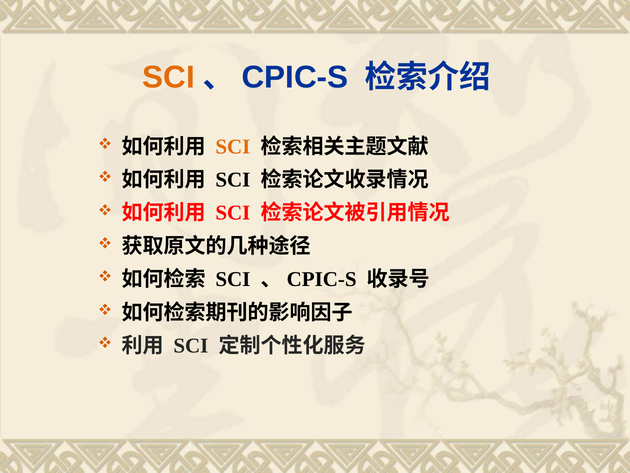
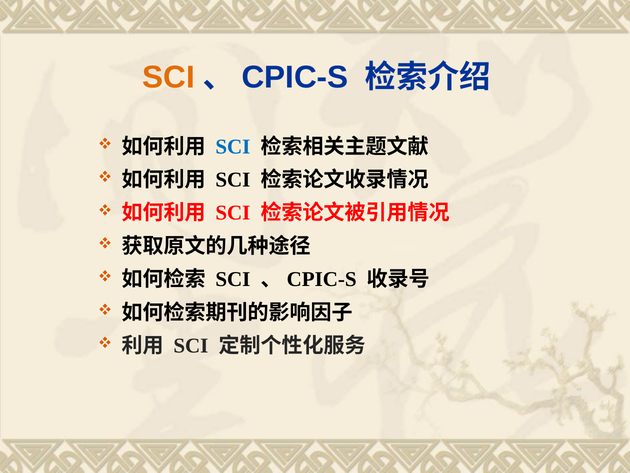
SCI colour: orange -> blue (233, 146)
